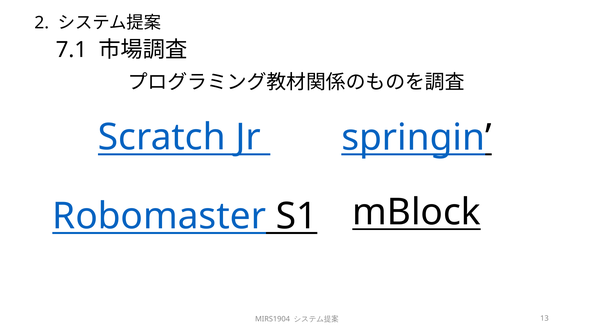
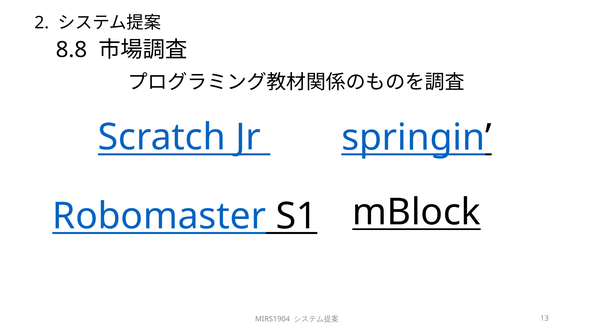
7.1: 7.1 -> 8.8 (72, 50)
